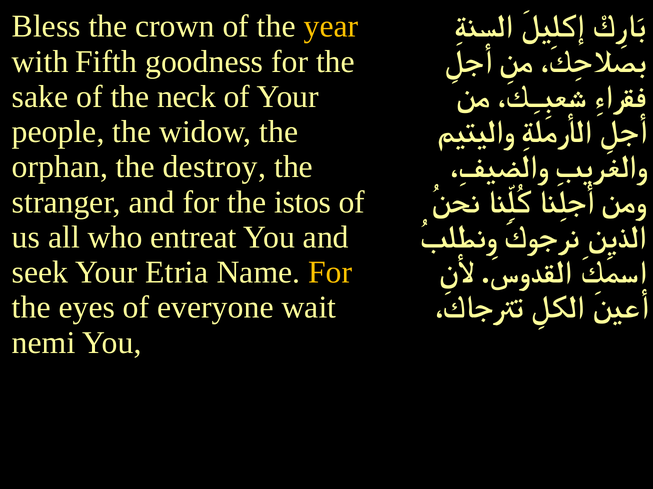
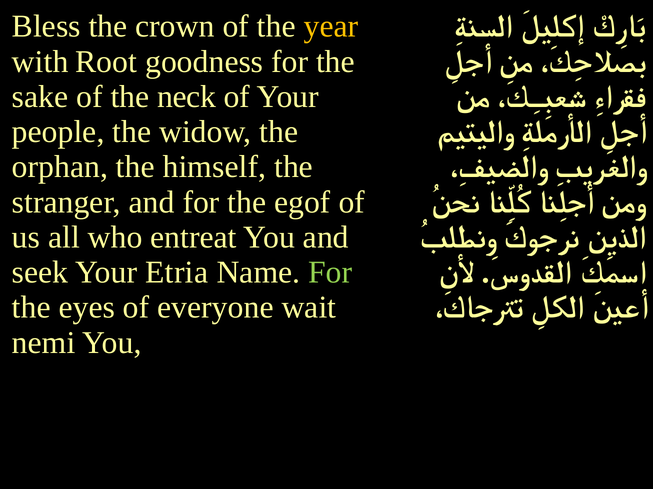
Fifth: Fifth -> Root (106, 62)
destroy: destroy -> himself (214, 167)
istos: istos -> egof (302, 202)
For colour: yellow -> light green (330, 273)
